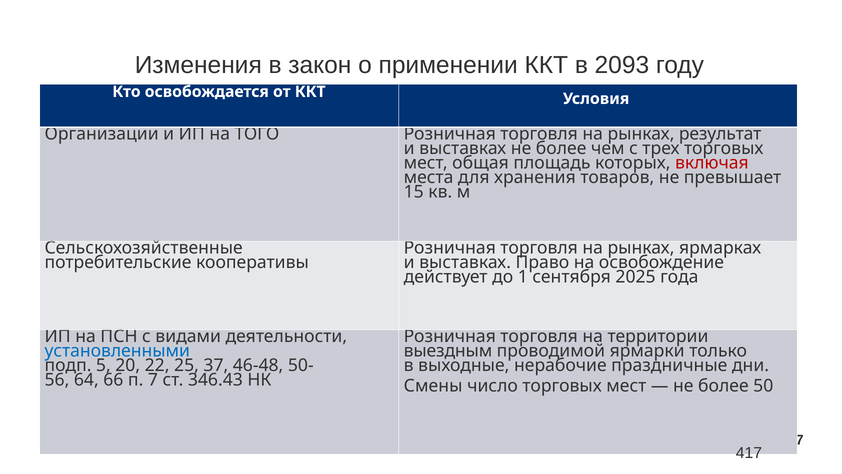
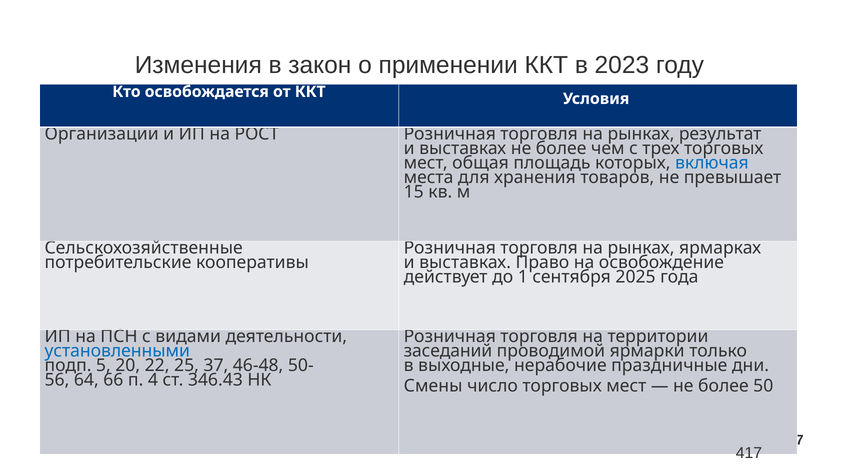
2093: 2093 -> 2023 (622, 65)
ТОГО: ТОГО -> РОСТ (257, 134)
включая colour: red -> blue (712, 163)
выездным: выездным -> заседаний (448, 351)
7: 7 -> 4 (153, 380)
